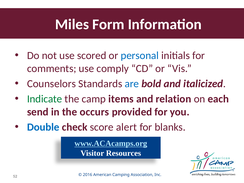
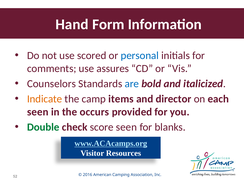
Miles: Miles -> Hand (72, 24)
comply: comply -> assures (113, 68)
Indicate colour: green -> orange (45, 99)
relation: relation -> director (173, 99)
send: send -> seen (38, 112)
Double colour: blue -> green (43, 127)
score alert: alert -> seen (126, 127)
